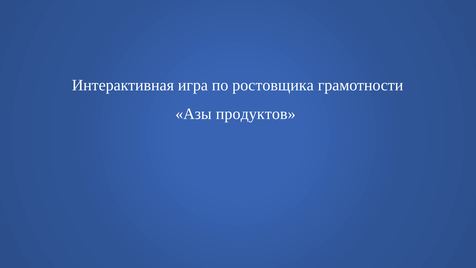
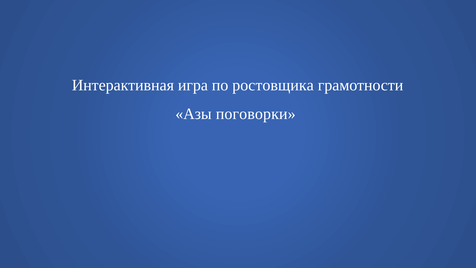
продуктов: продуктов -> поговорки (256, 114)
